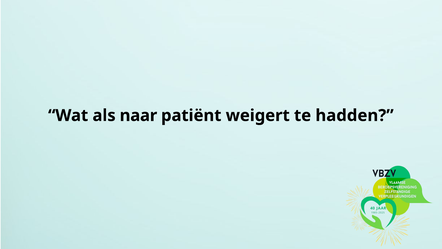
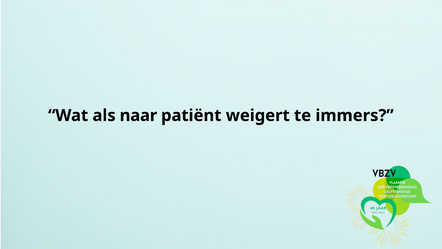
hadden: hadden -> immers (355, 115)
